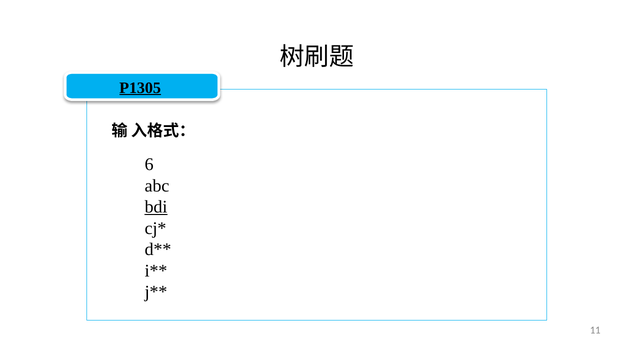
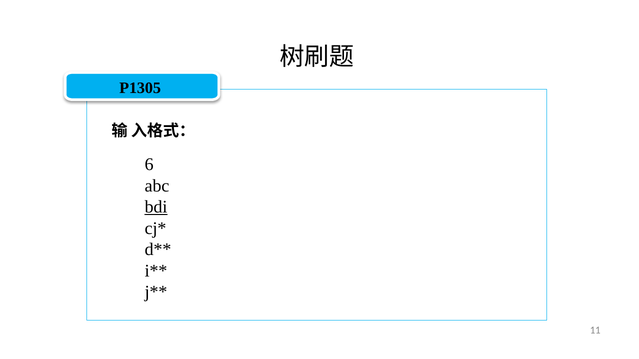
P1305 underline: present -> none (140, 88)
